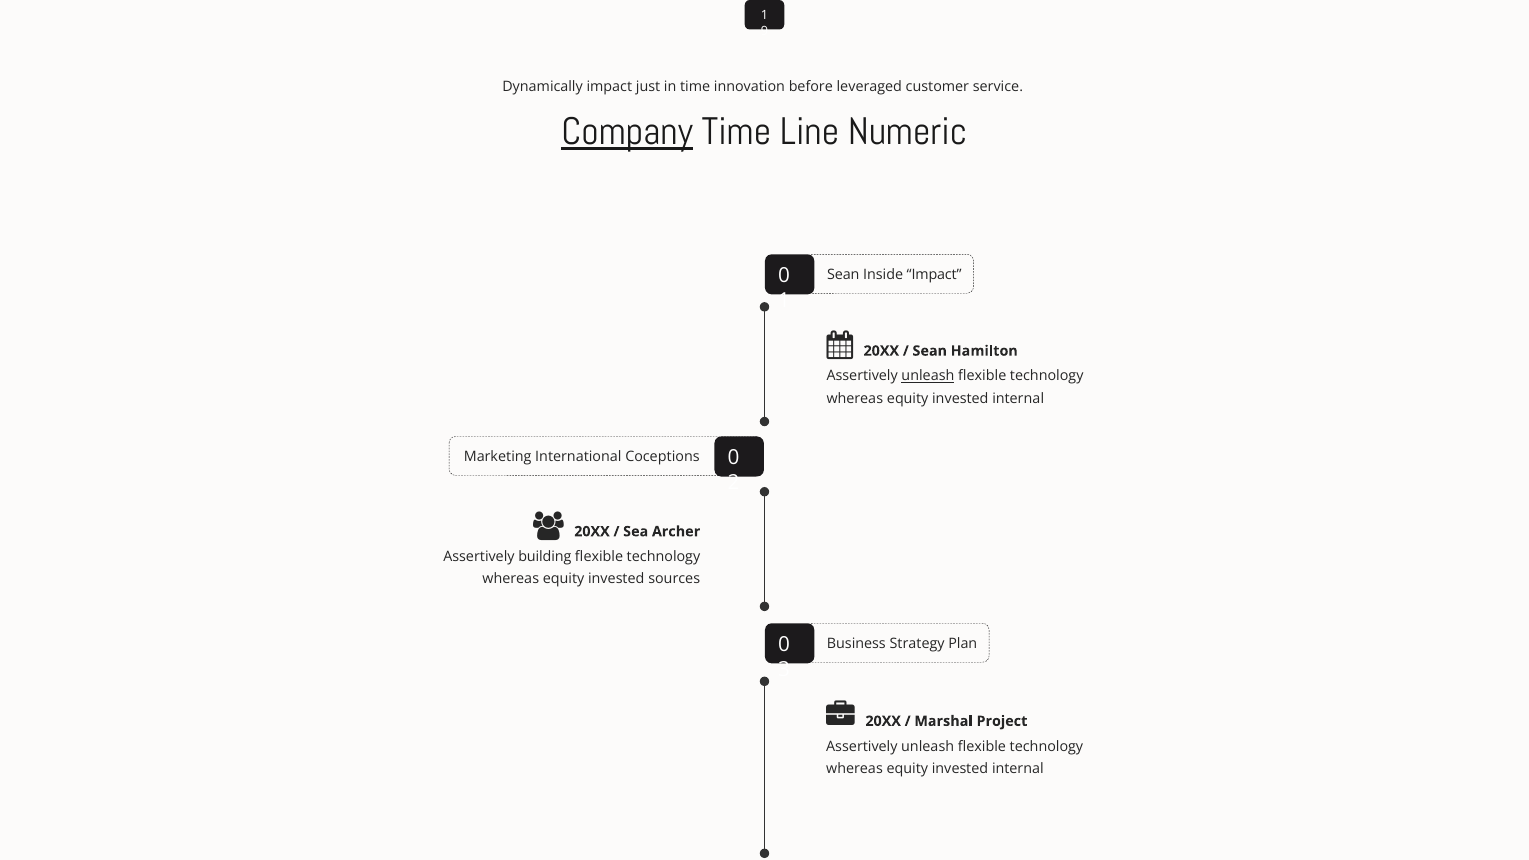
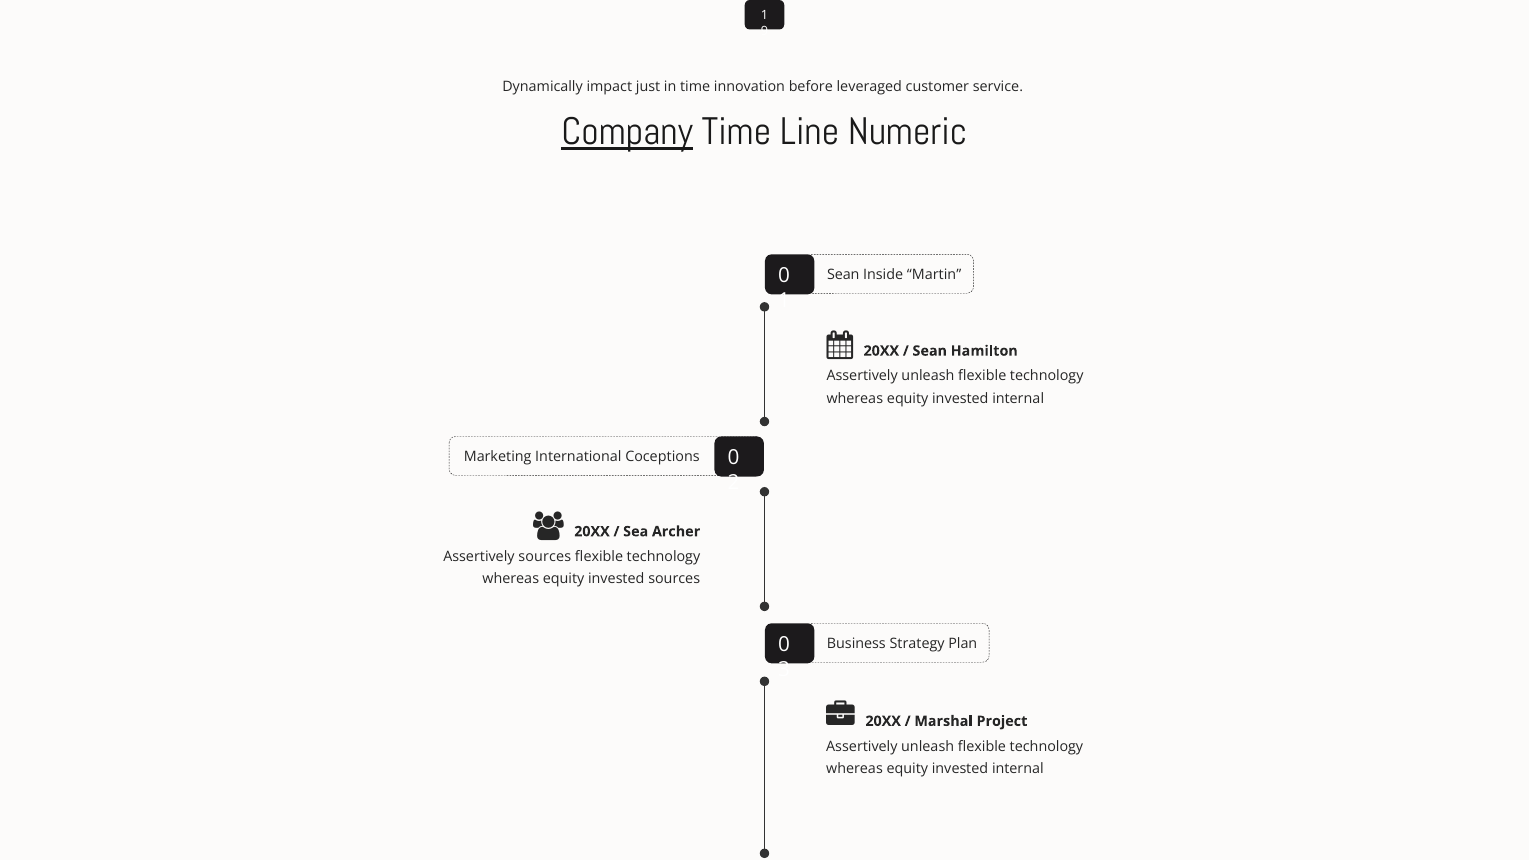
Inside Impact: Impact -> Martin (934, 275)
unleash underline: present -> none (928, 376)
Assertively building: building -> sources (545, 557)
